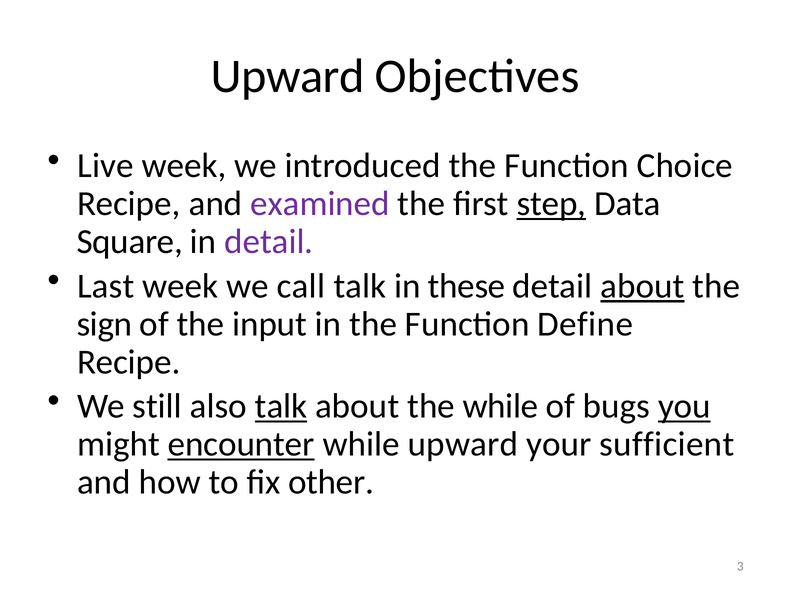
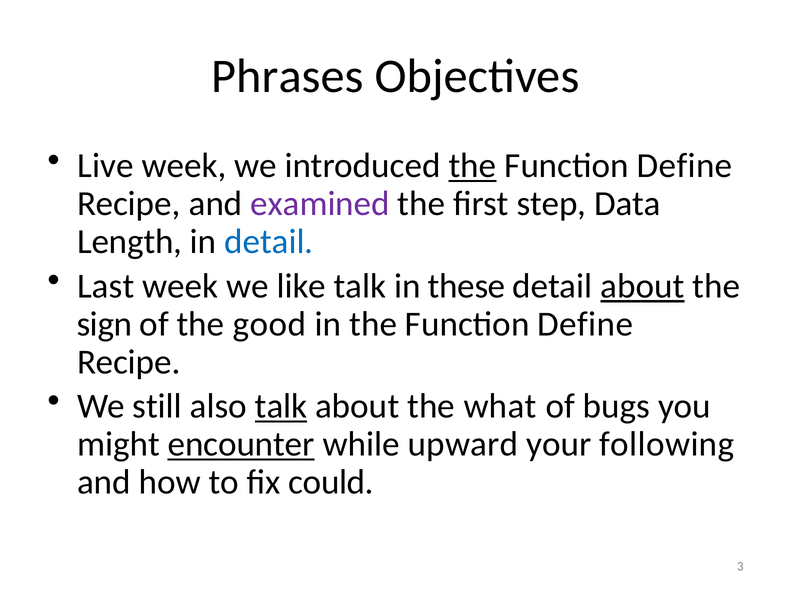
Upward: Upward -> Phrases (288, 77)
the underline: none -> present (473, 166)
Choice: Choice -> Define (685, 166)
step underline: present -> none (551, 204)
Square: Square -> Length (130, 242)
detail colour: purple -> blue (269, 242)
call: call -> like (301, 286)
input: input -> good (269, 324)
the while: while -> what (500, 407)
you underline: present -> none (684, 407)
sufficient: sufficient -> following (667, 445)
other: other -> could (331, 483)
